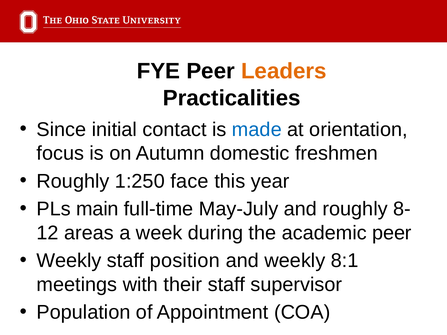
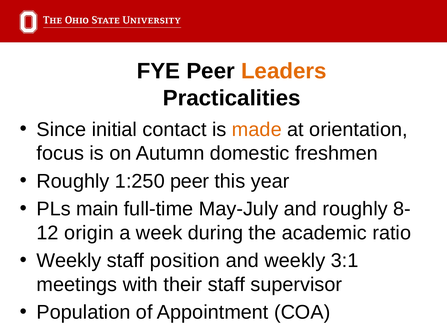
made colour: blue -> orange (257, 130)
1:250 face: face -> peer (190, 181)
areas: areas -> origin (89, 233)
academic peer: peer -> ratio (392, 233)
8:1: 8:1 -> 3:1 (345, 261)
